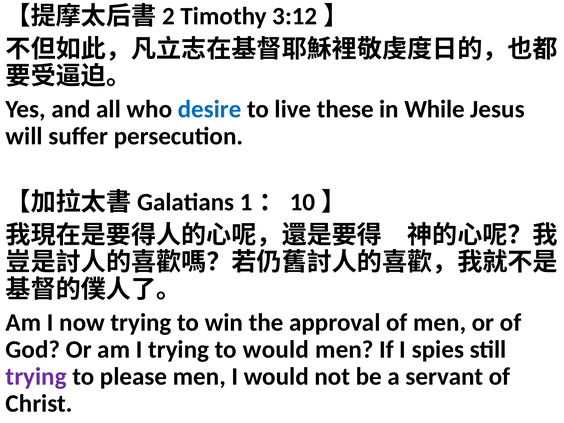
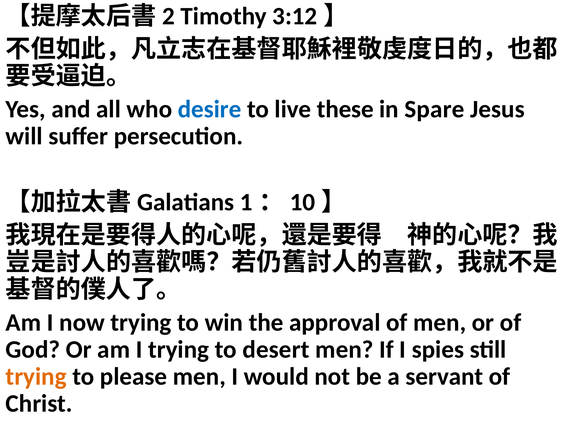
While: While -> Spare (434, 109)
to would: would -> desert (276, 349)
trying colour: purple -> orange (36, 377)
